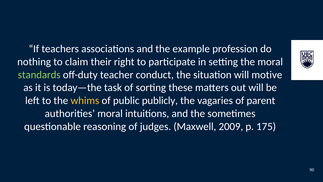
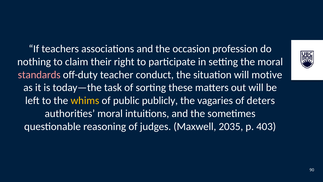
example: example -> occasion (191, 49)
standards colour: light green -> pink (39, 75)
parent: parent -> deters (261, 100)
2009: 2009 -> 2035 (231, 126)
175: 175 -> 403 (266, 126)
